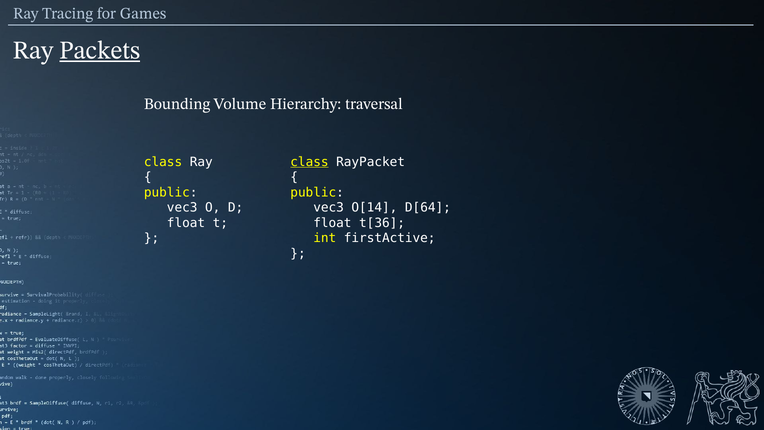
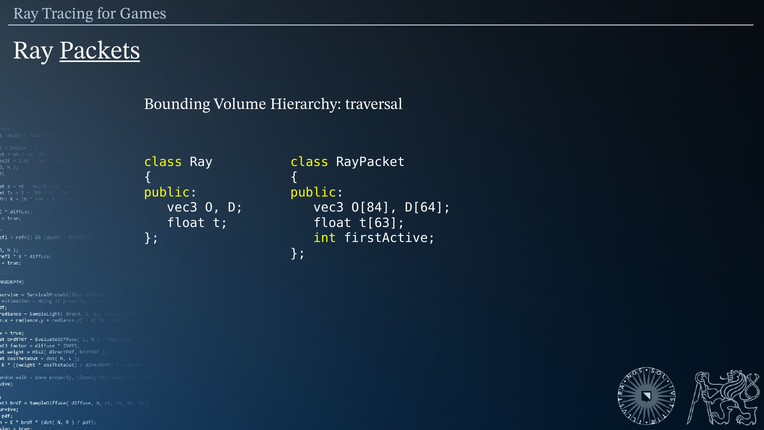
class underline: present -> none (309, 162)
O[14: O[14 -> O[84 (374, 208)
t[36: t[36 -> t[63 (382, 223)
